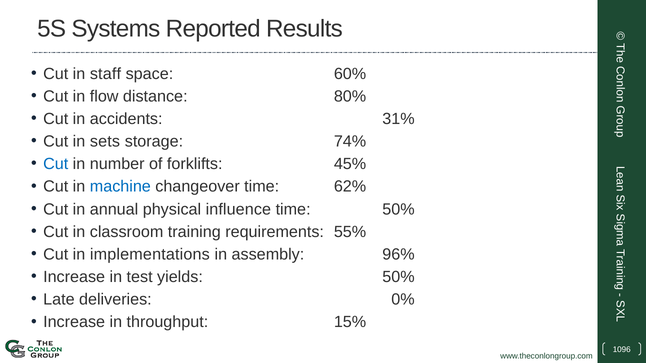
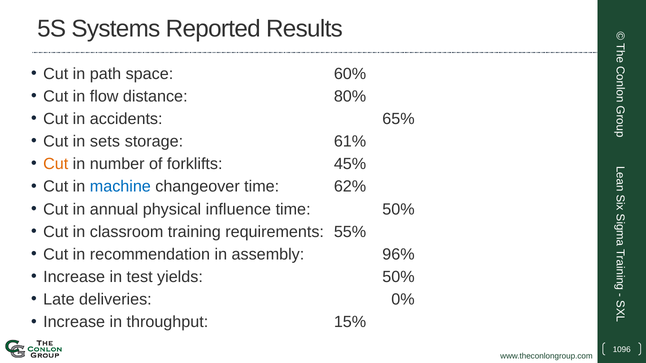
staff: staff -> path (106, 74)
31%: 31% -> 65% (399, 119)
74%: 74% -> 61% (350, 142)
Cut colour: blue -> orange (56, 164)
implementations: implementations -> recommendation (150, 255)
